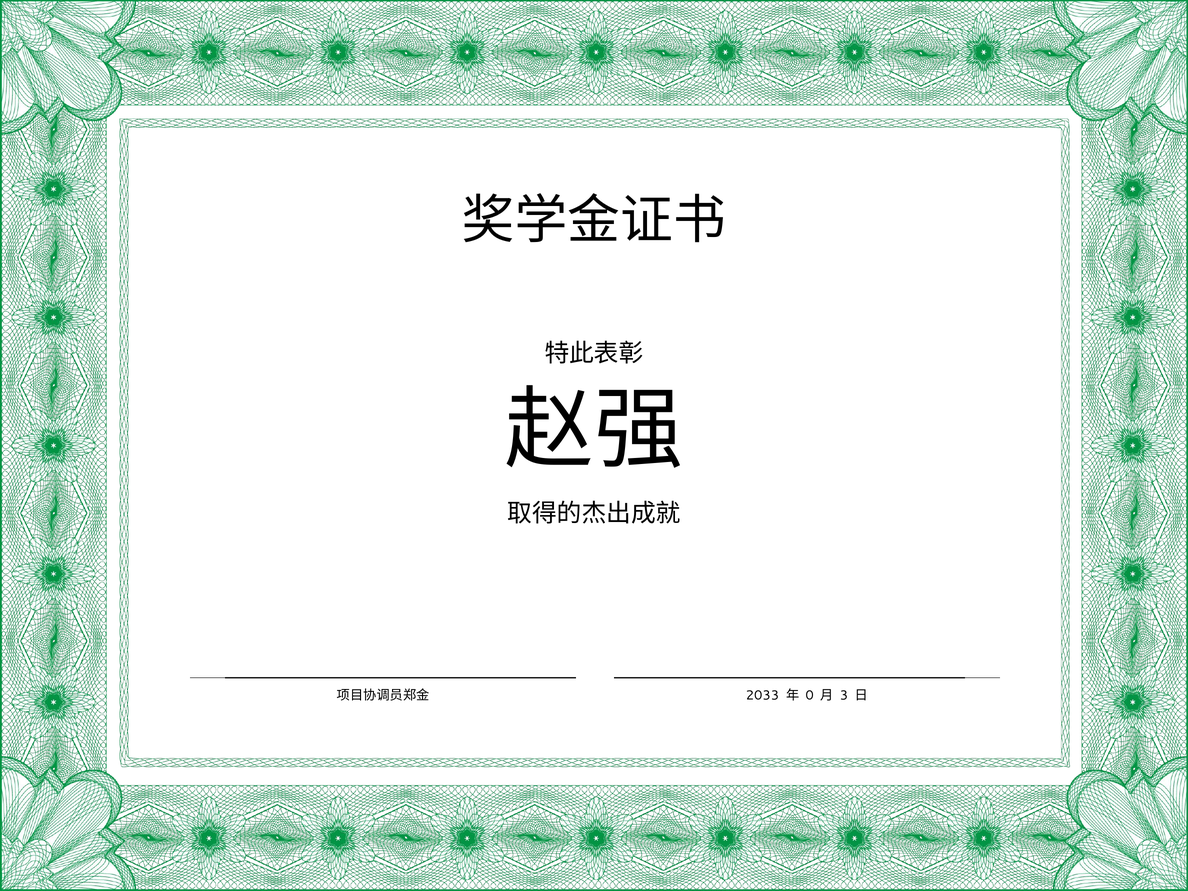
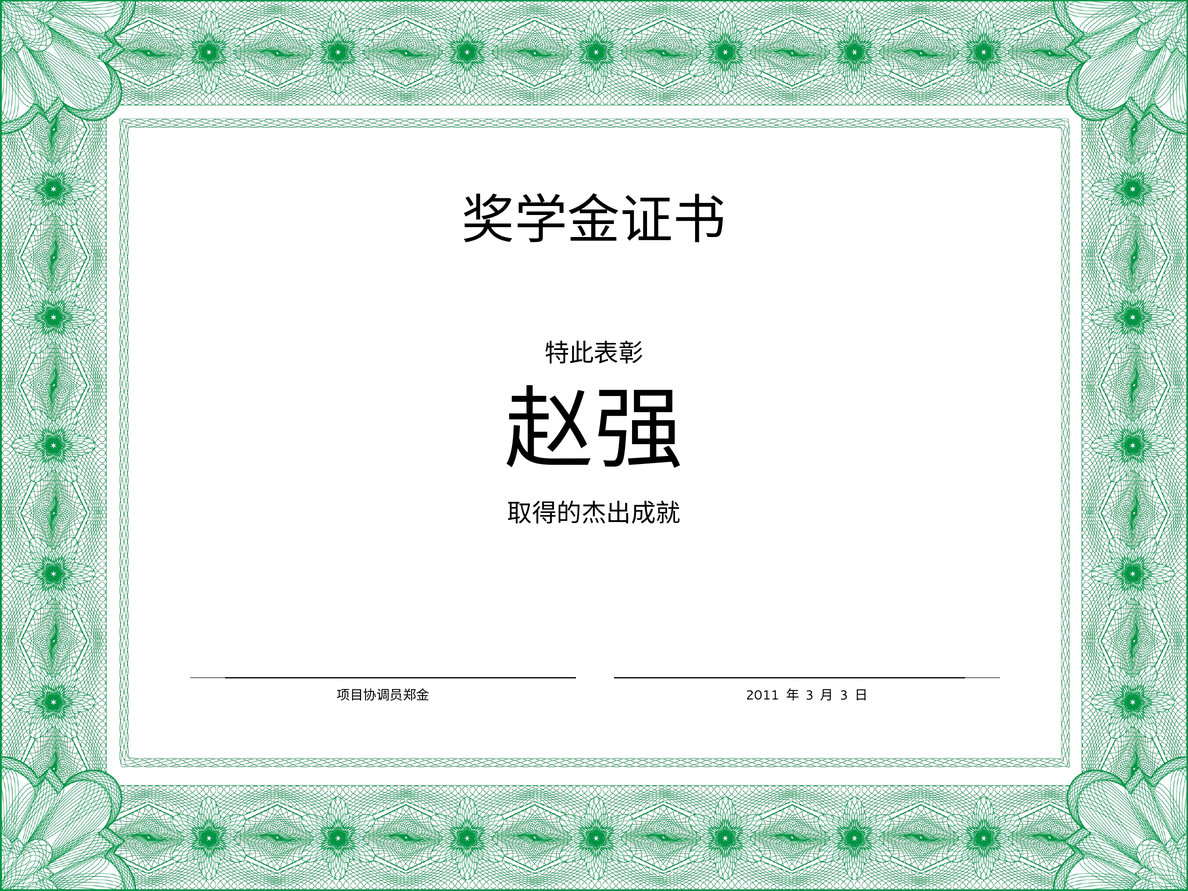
2033: 2033 -> 2011 (762, 695)
0: 0 -> 3 (810, 695)
